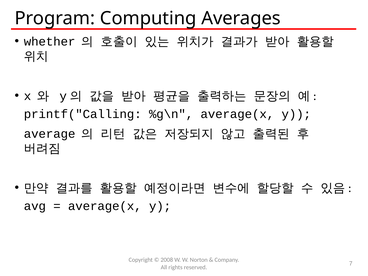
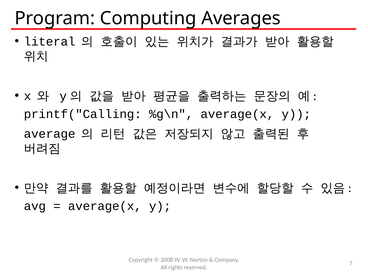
whether: whether -> literal (50, 42)
